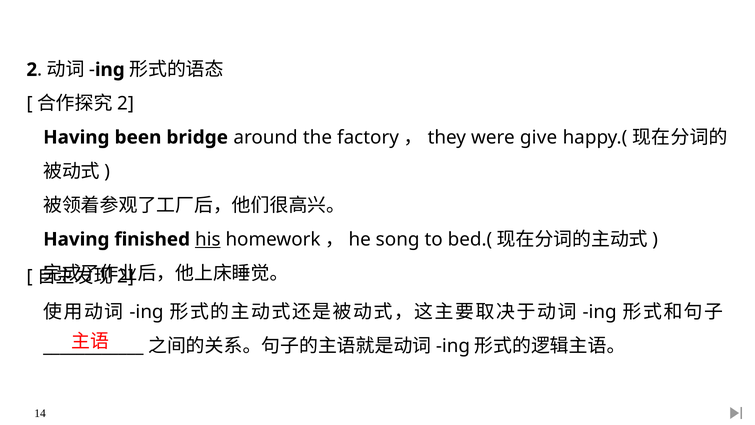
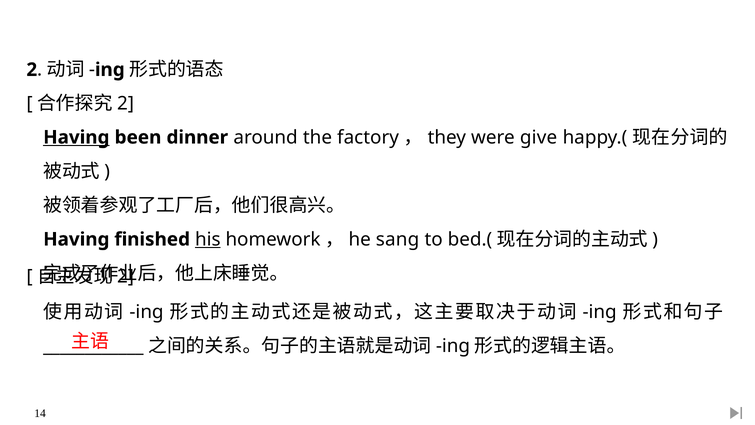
Having underline: none -> present (76, 137)
bridge: bridge -> dinner (197, 137)
song: song -> sang (398, 239)
